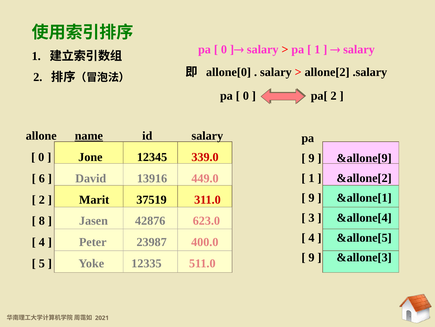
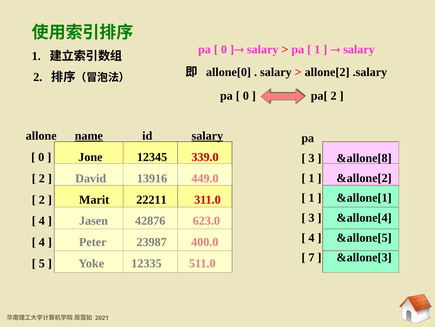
salary underline: none -> present (207, 135)
9: 9 -> 3 (311, 158)
&allone[9: &allone[9 -> &allone[8 (364, 158)
6: 6 -> 2 (42, 178)
9: 9 -> 1 (311, 197)
37519: 37519 -> 22211 (152, 199)
8: 8 -> 4 (42, 220)
9: 9 -> 7 (311, 257)
